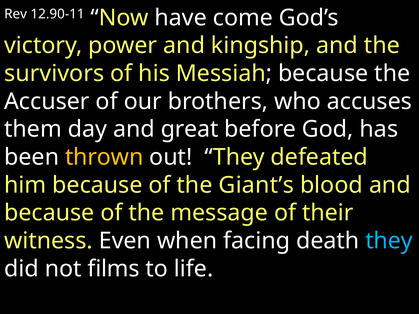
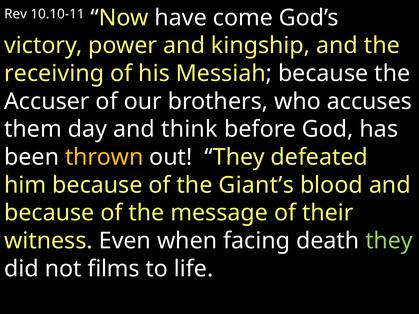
12.90-11: 12.90-11 -> 10.10-11 (58, 14)
survivors: survivors -> receiving (54, 73)
great: great -> think (189, 129)
they colour: light blue -> light green (389, 241)
